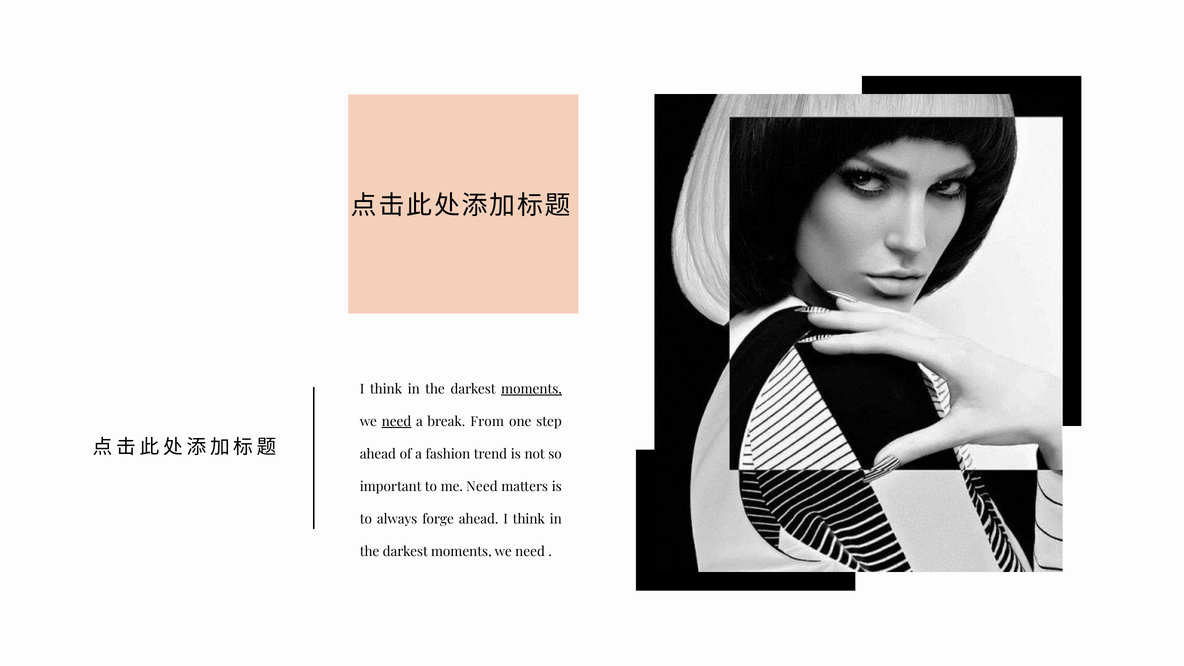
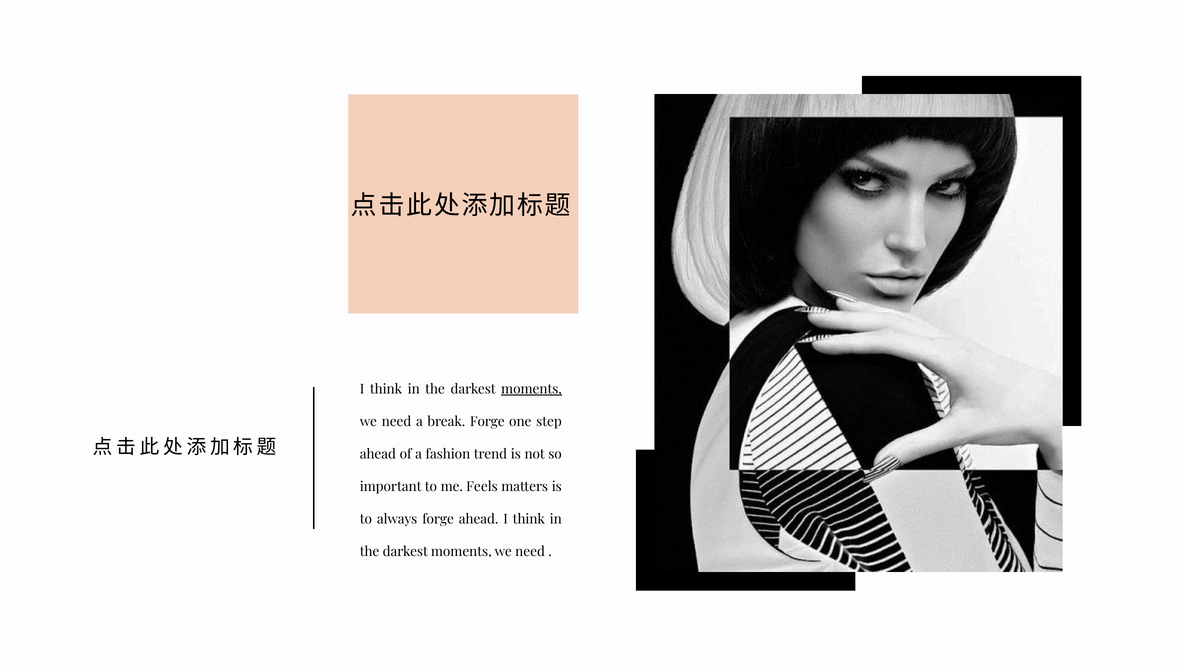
need underline: present -> none (397, 422)
break From: From -> Forge (487, 422)
me Need: Need -> Feels (482, 487)
